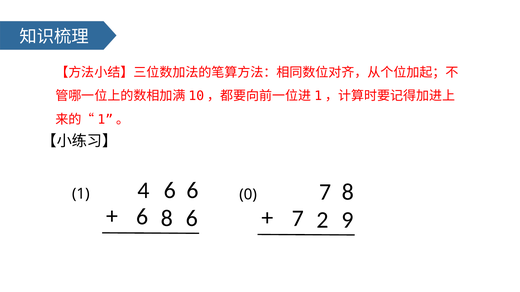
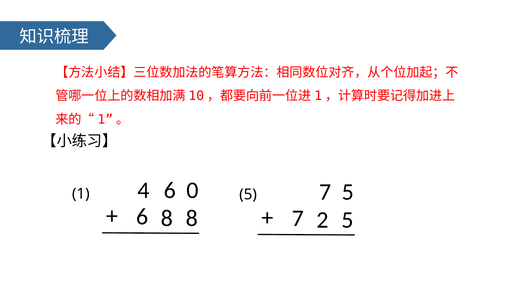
6: 6 -> 0 (193, 191)
7 8: 8 -> 5 (348, 192)
1 0: 0 -> 5 (248, 195)
8 6: 6 -> 8 (192, 219)
2 9: 9 -> 5 (347, 220)
